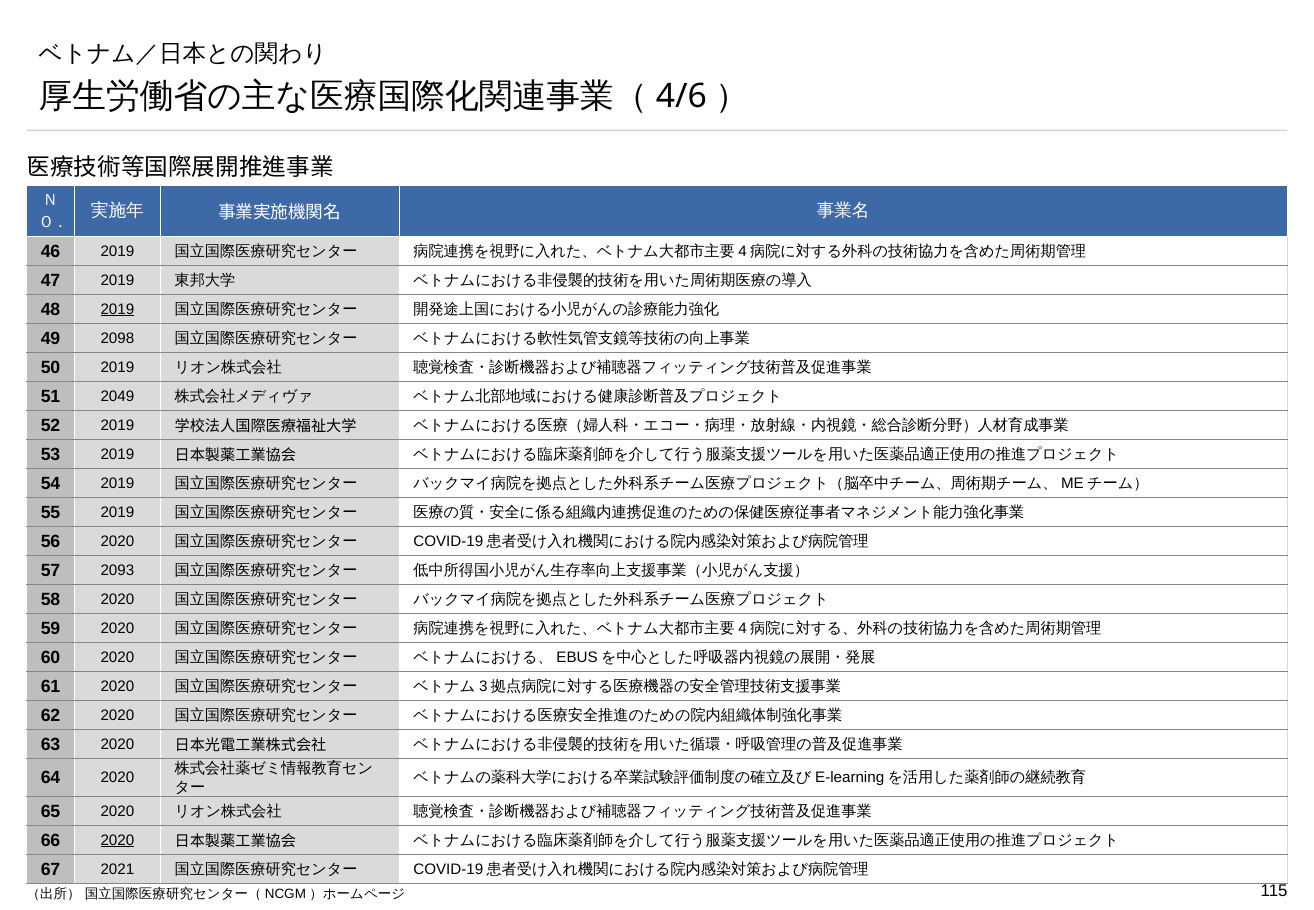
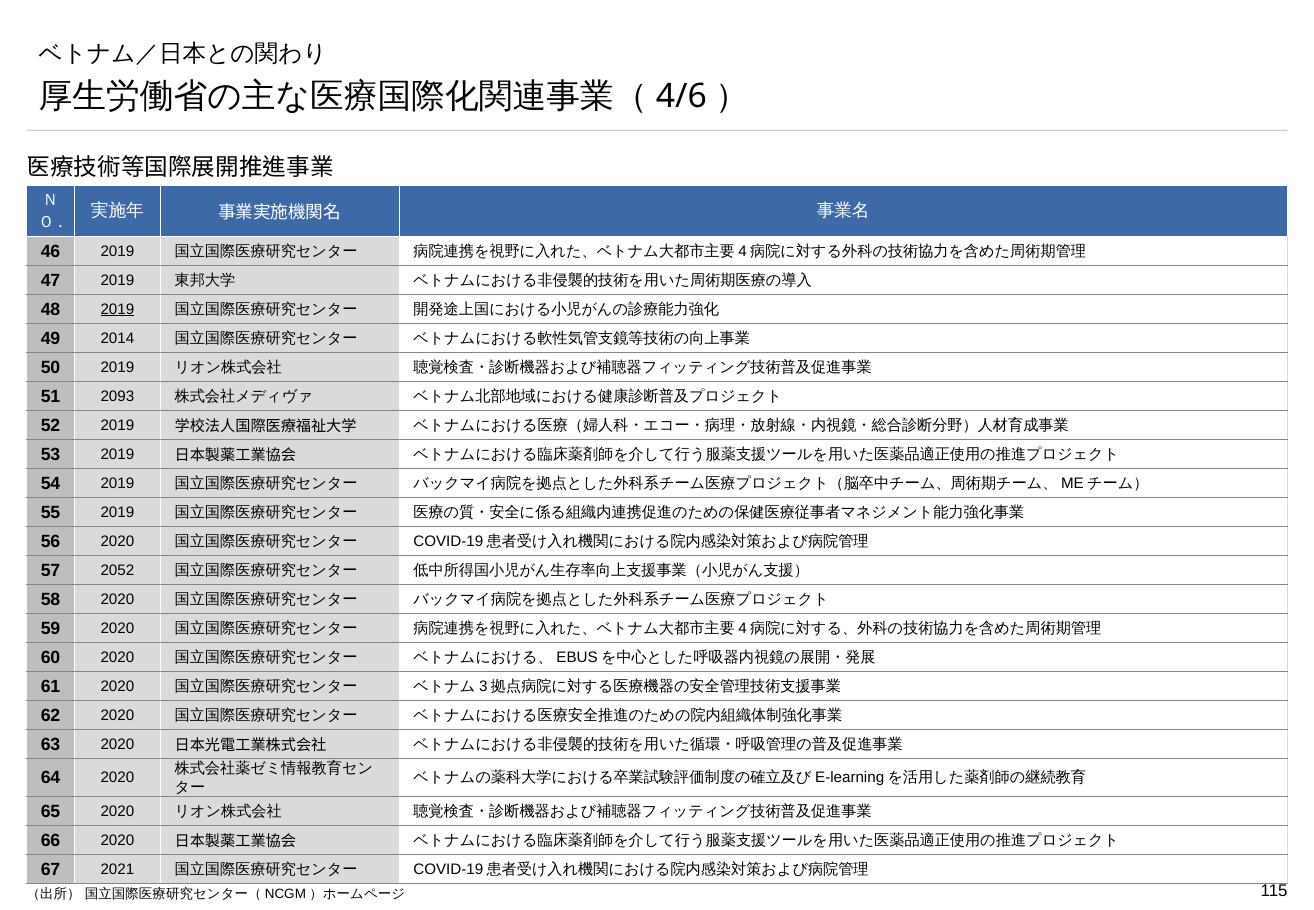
2098: 2098 -> 2014 (117, 338)
2049: 2049 -> 2093 (117, 396)
2093: 2093 -> 2052 (117, 570)
2020 underline: present -> none (117, 840)
